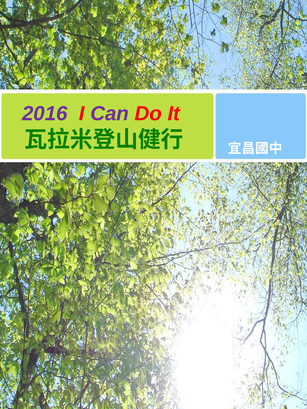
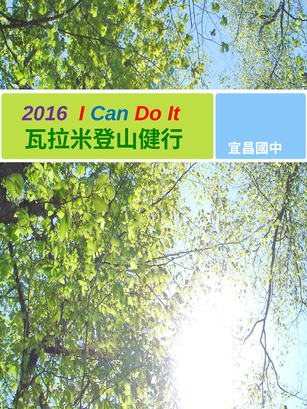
Can colour: purple -> blue (110, 114)
